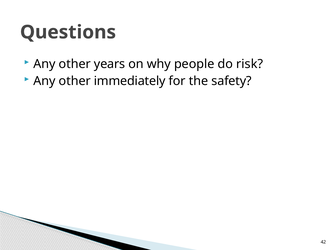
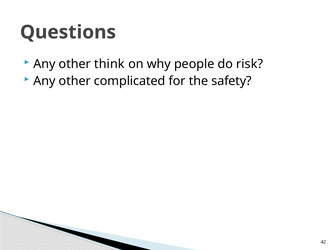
years: years -> think (109, 64)
immediately: immediately -> complicated (130, 81)
